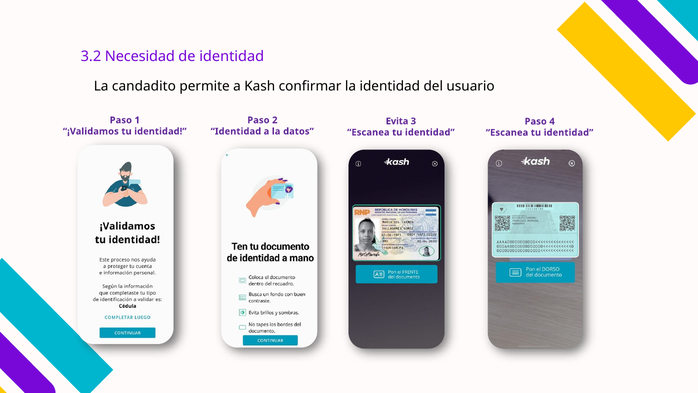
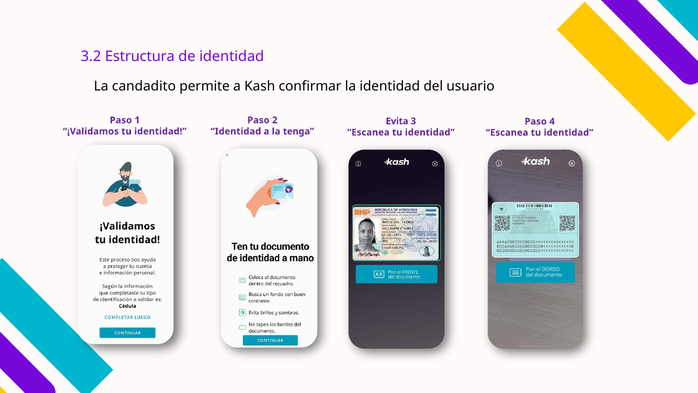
Necesidad: Necesidad -> Estructura (140, 56)
datos: datos -> tenga (299, 131)
